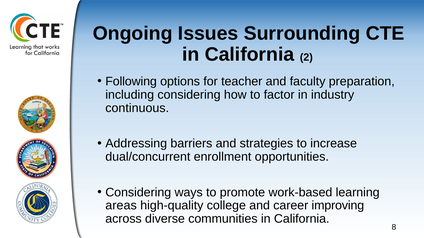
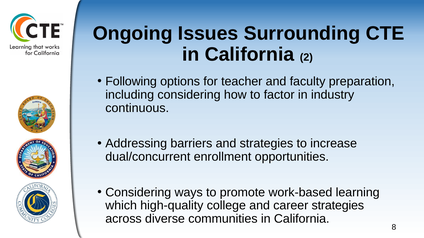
areas: areas -> which (121, 206)
career improving: improving -> strategies (338, 206)
